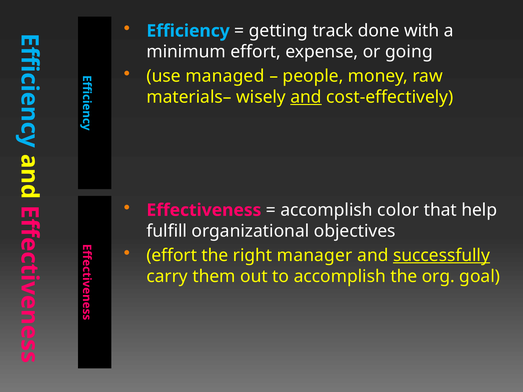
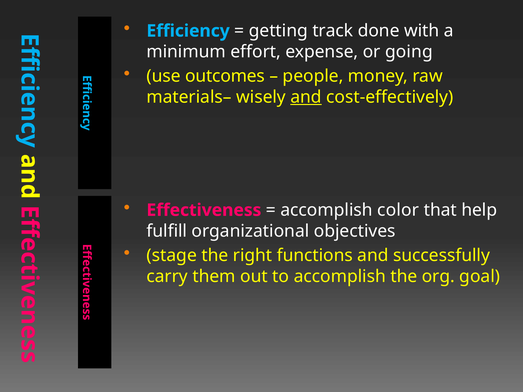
managed: managed -> outcomes (225, 76)
effort: effort -> stage (172, 256)
manager: manager -> functions (315, 256)
successfully underline: present -> none (442, 256)
